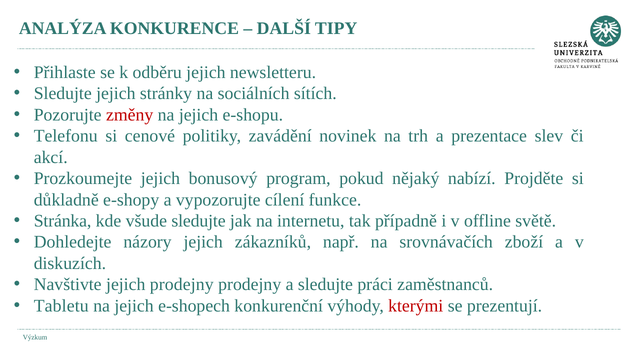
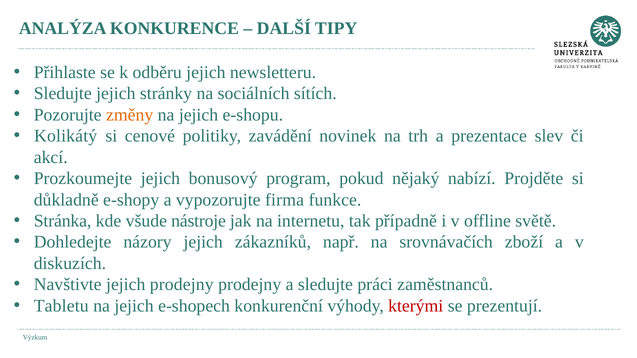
změny colour: red -> orange (130, 115)
Telefonu: Telefonu -> Kolikátý (66, 136)
cílení: cílení -> firma (285, 200)
všude sledujte: sledujte -> nástroje (199, 221)
